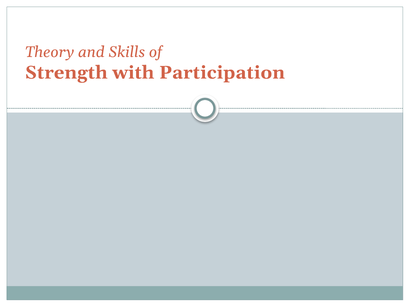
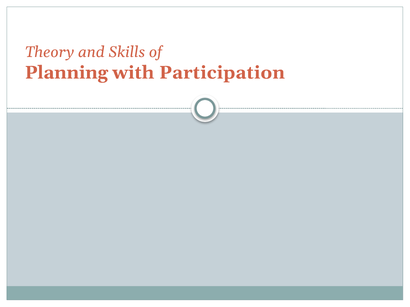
Strength: Strength -> Planning (66, 73)
